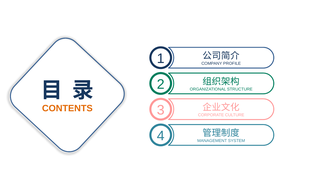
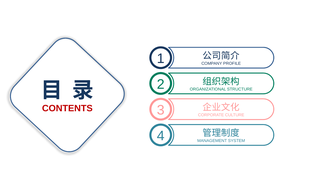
CONTENTS colour: orange -> red (67, 108)
